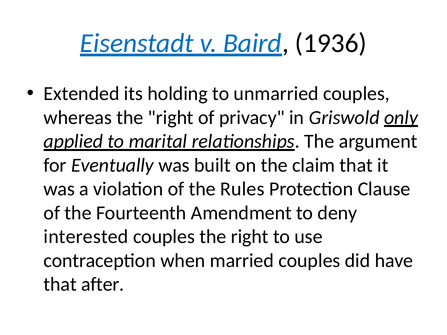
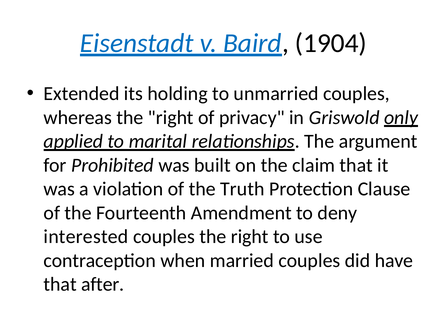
1936: 1936 -> 1904 (331, 43)
Eventually: Eventually -> Prohibited (112, 165)
Rules: Rules -> Truth (242, 189)
